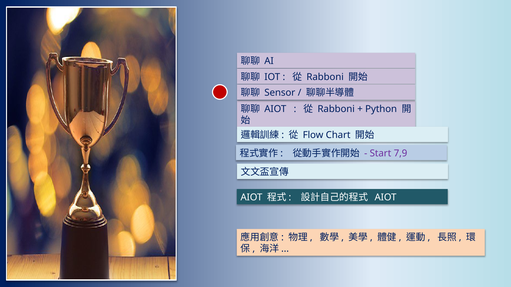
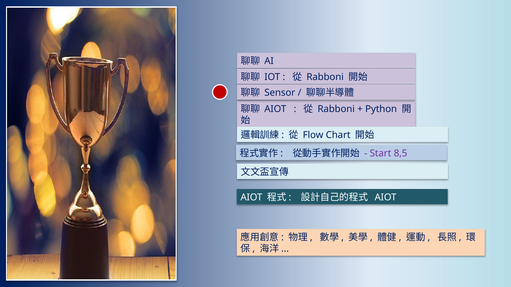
7,9: 7,9 -> 8,5 (401, 153)
